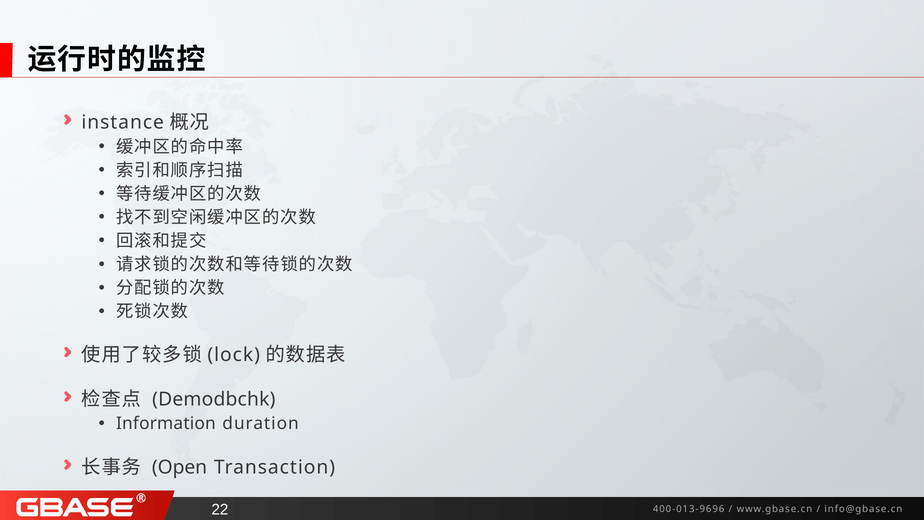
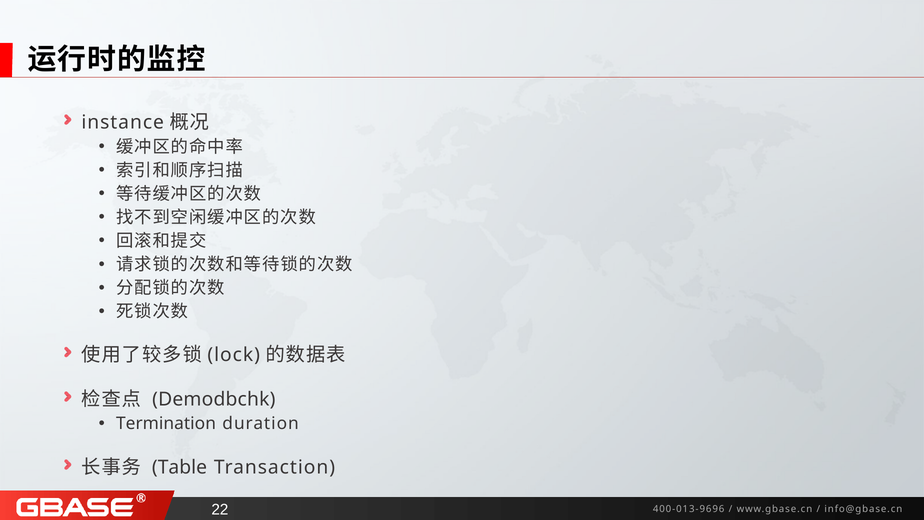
Information: Information -> Termination (166, 423)
Open: Open -> Table (179, 467)
